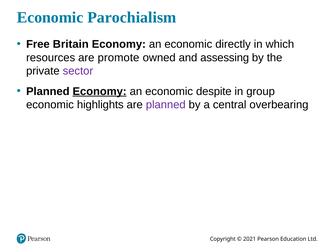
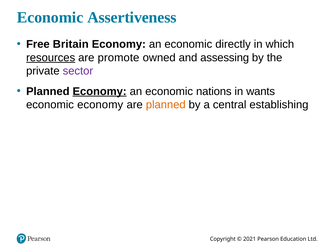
Parochialism: Parochialism -> Assertiveness (132, 17)
resources underline: none -> present (51, 58)
despite: despite -> nations (214, 91)
group: group -> wants (261, 91)
economic highlights: highlights -> economy (100, 105)
planned colour: purple -> orange (166, 105)
overbearing: overbearing -> establishing (279, 105)
